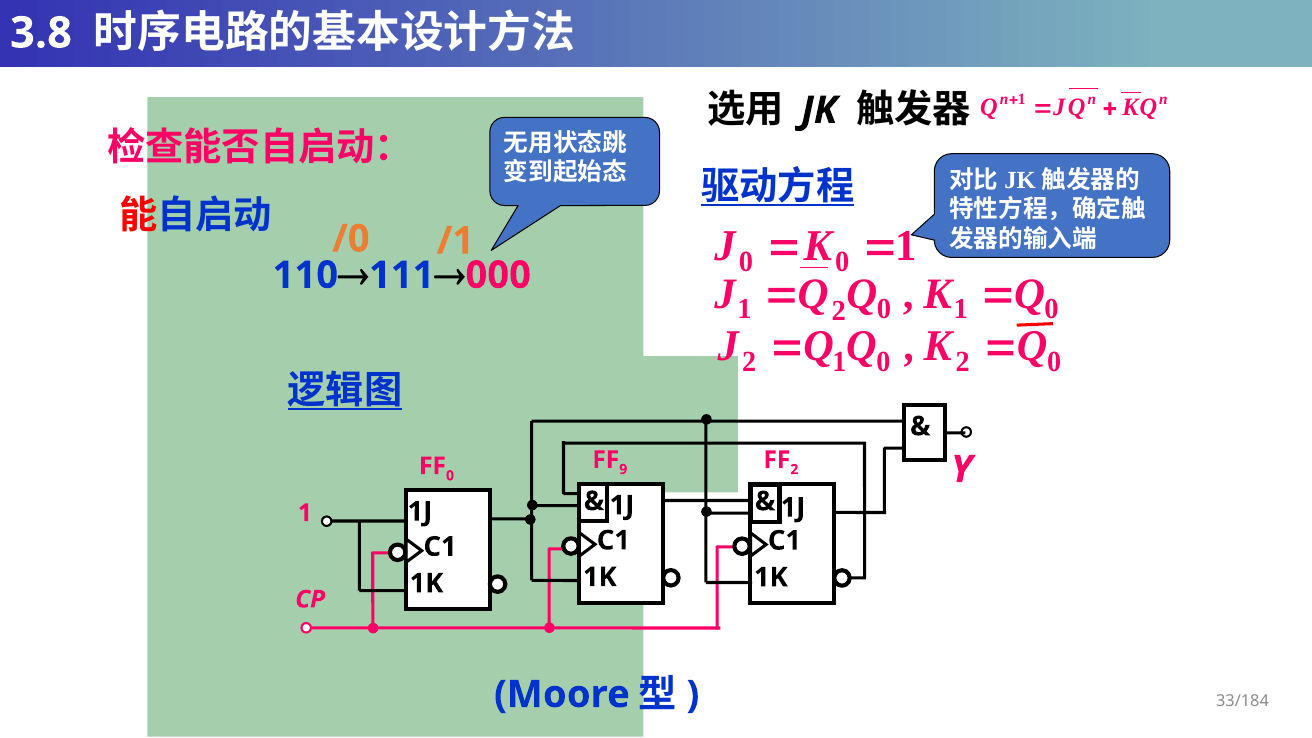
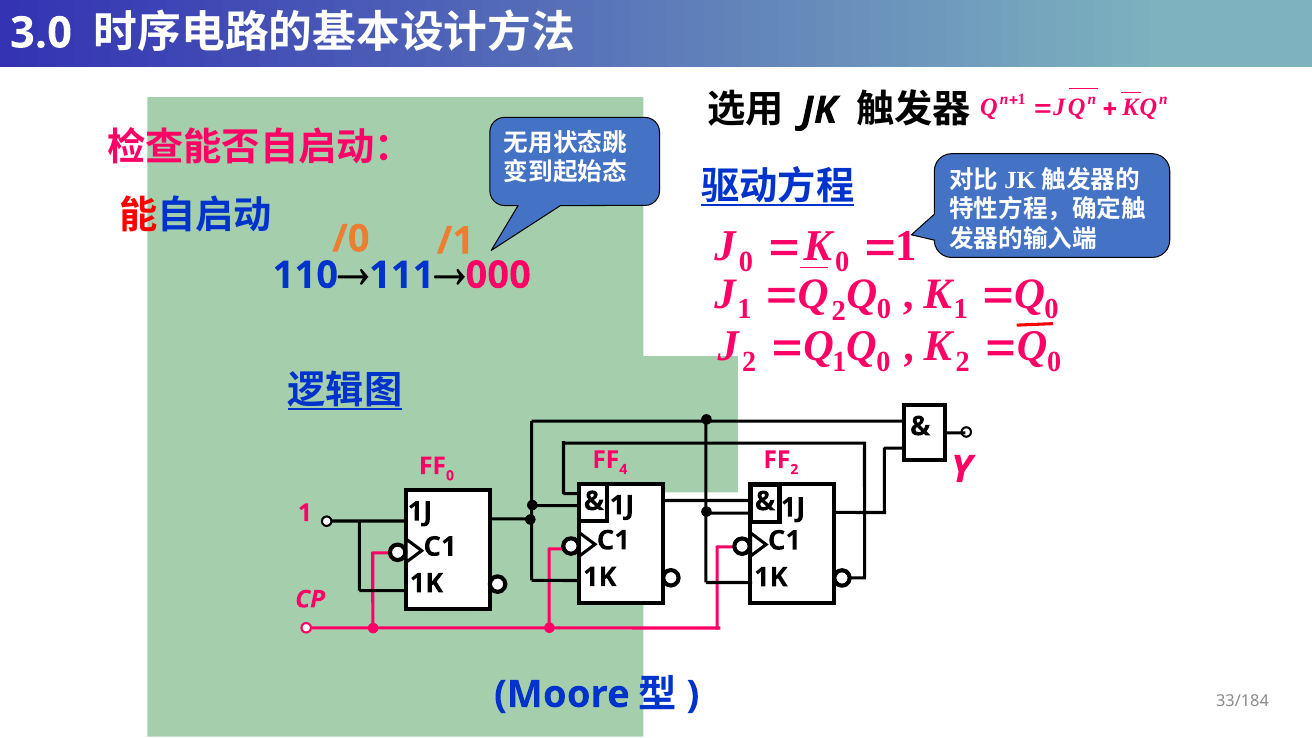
3.8: 3.8 -> 3.0 (41, 33)
9: 9 -> 4 (623, 469)
